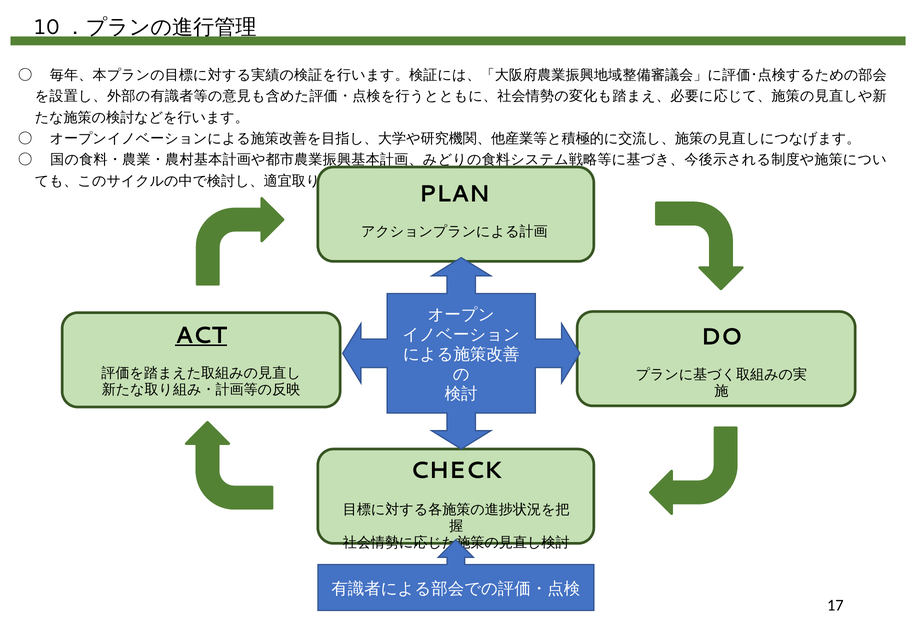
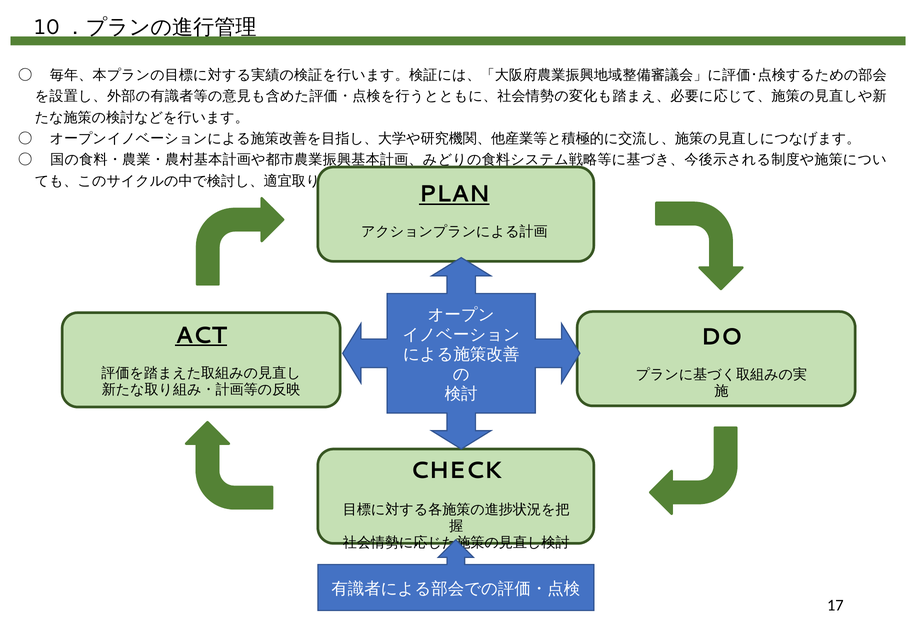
PLAN underline: none -> present (454, 194)
